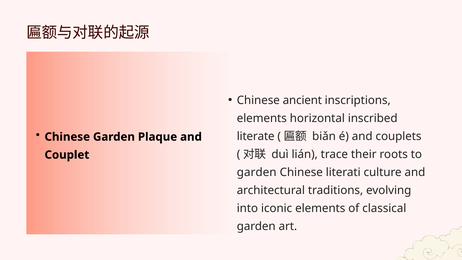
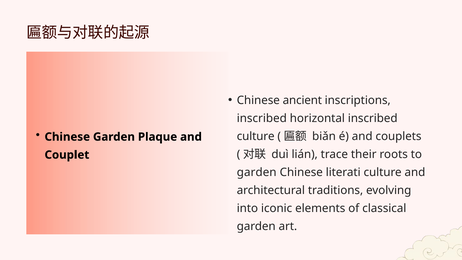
elements: elements -> inscribed (262, 118)
literate: literate -> culture (256, 136)
